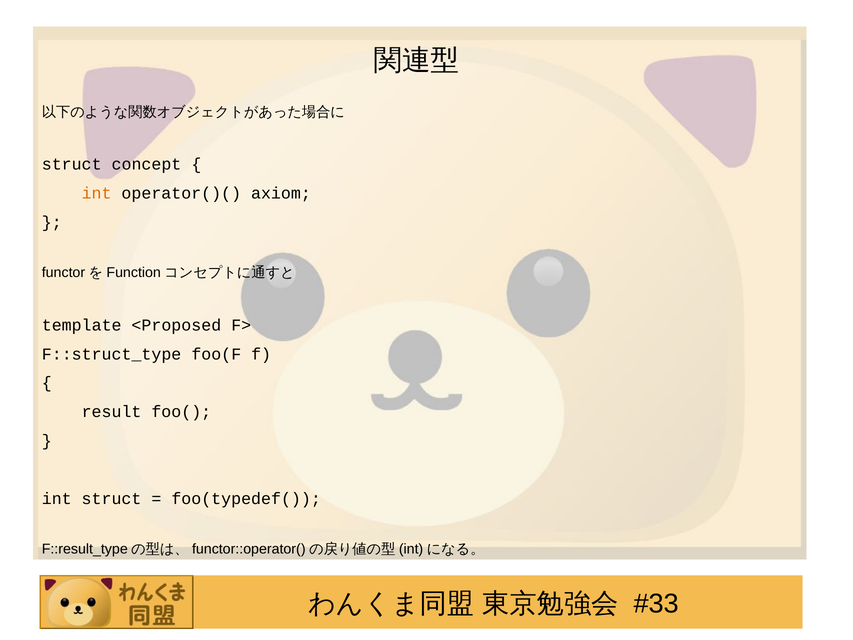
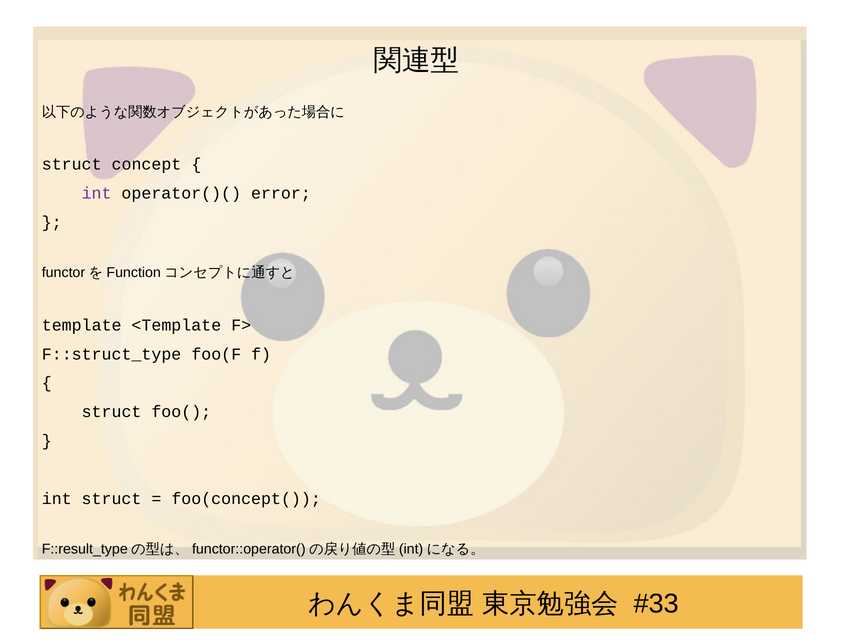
int colour: orange -> purple (97, 193)
axiom: axiom -> error (281, 193)
<Proposed: <Proposed -> <Template (176, 325)
result: result -> struct (112, 412)
foo(typedef(: foo(typedef( -> foo(concept( (246, 498)
